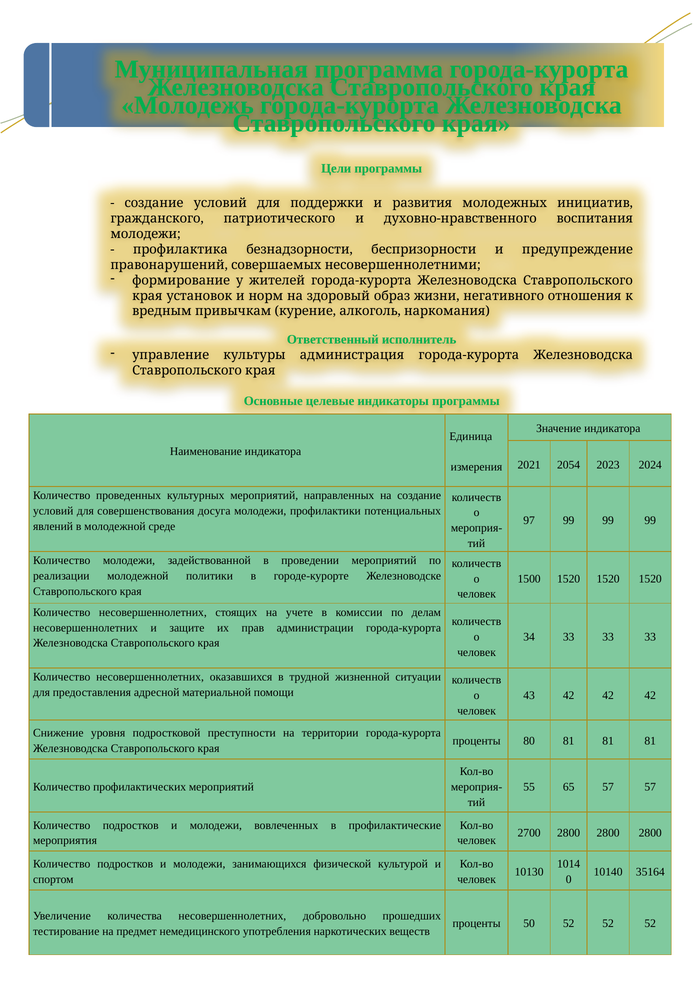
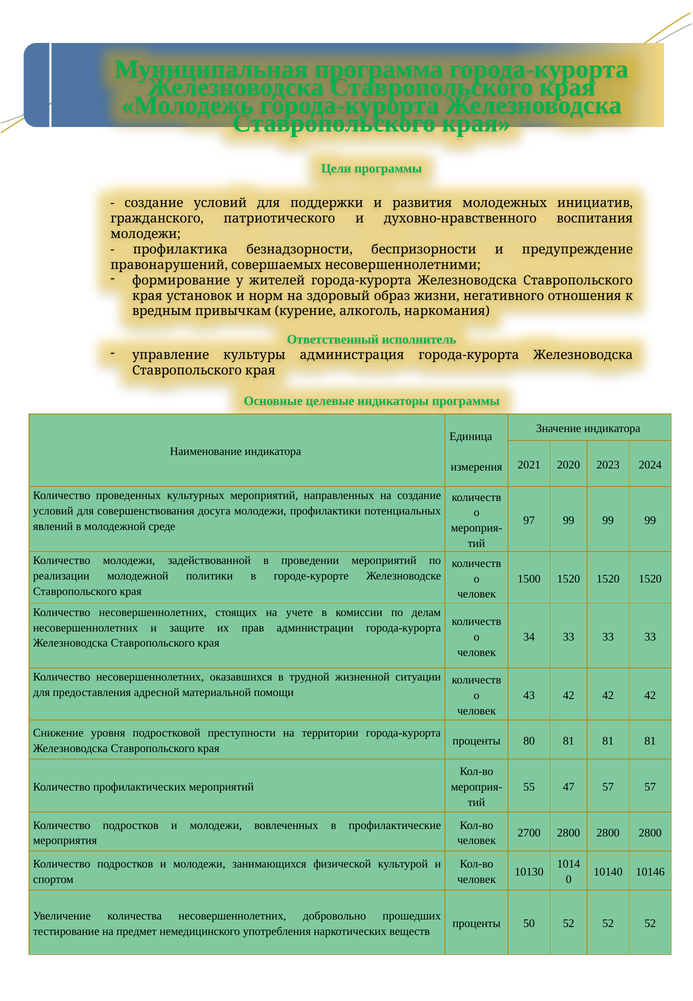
2054: 2054 -> 2020 (569, 465)
65: 65 -> 47 (569, 787)
35164: 35164 -> 10146 (650, 872)
